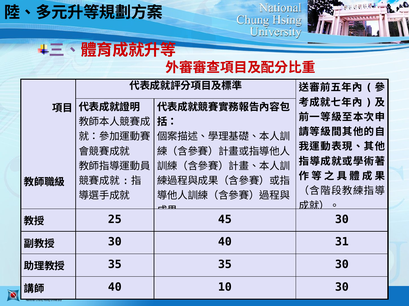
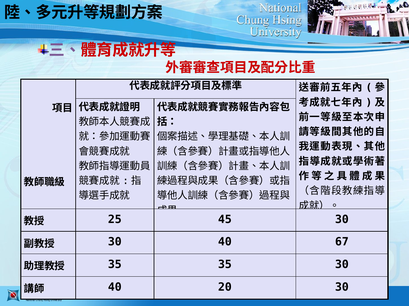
31: 31 -> 67 (342, 243)
10: 10 -> 20 (225, 288)
